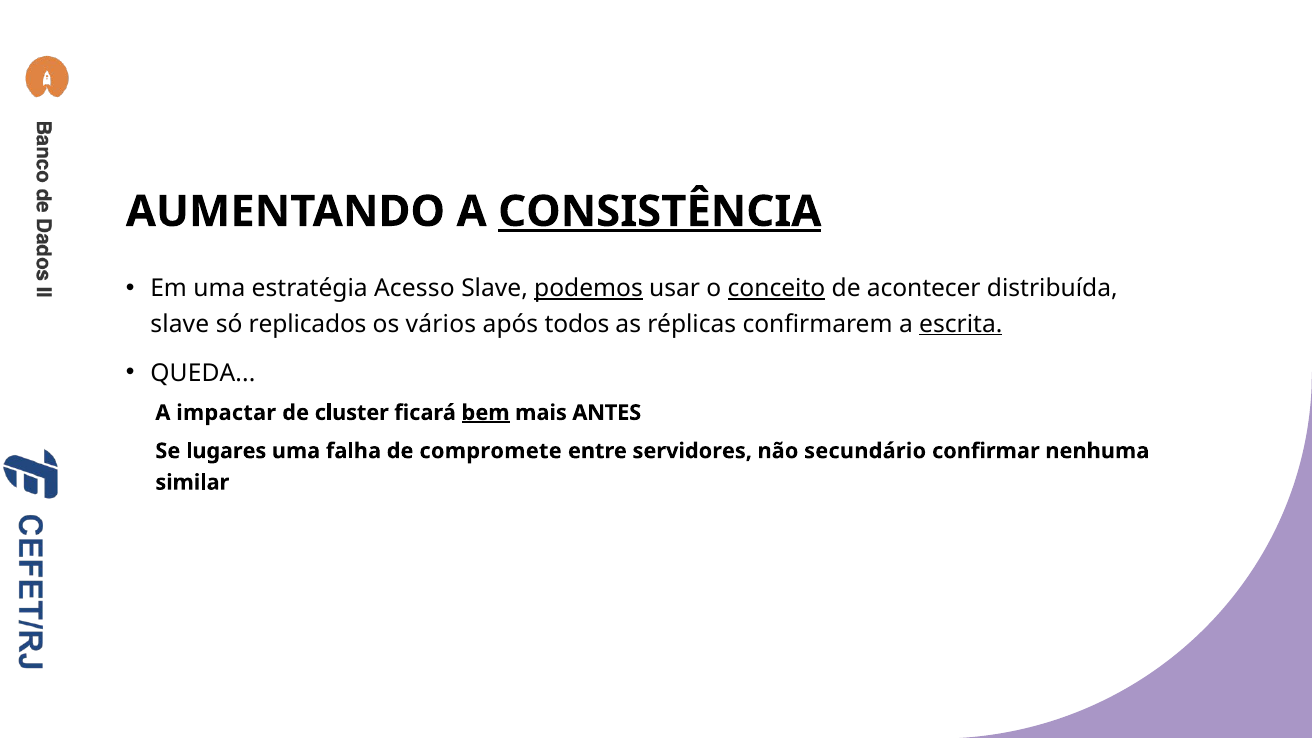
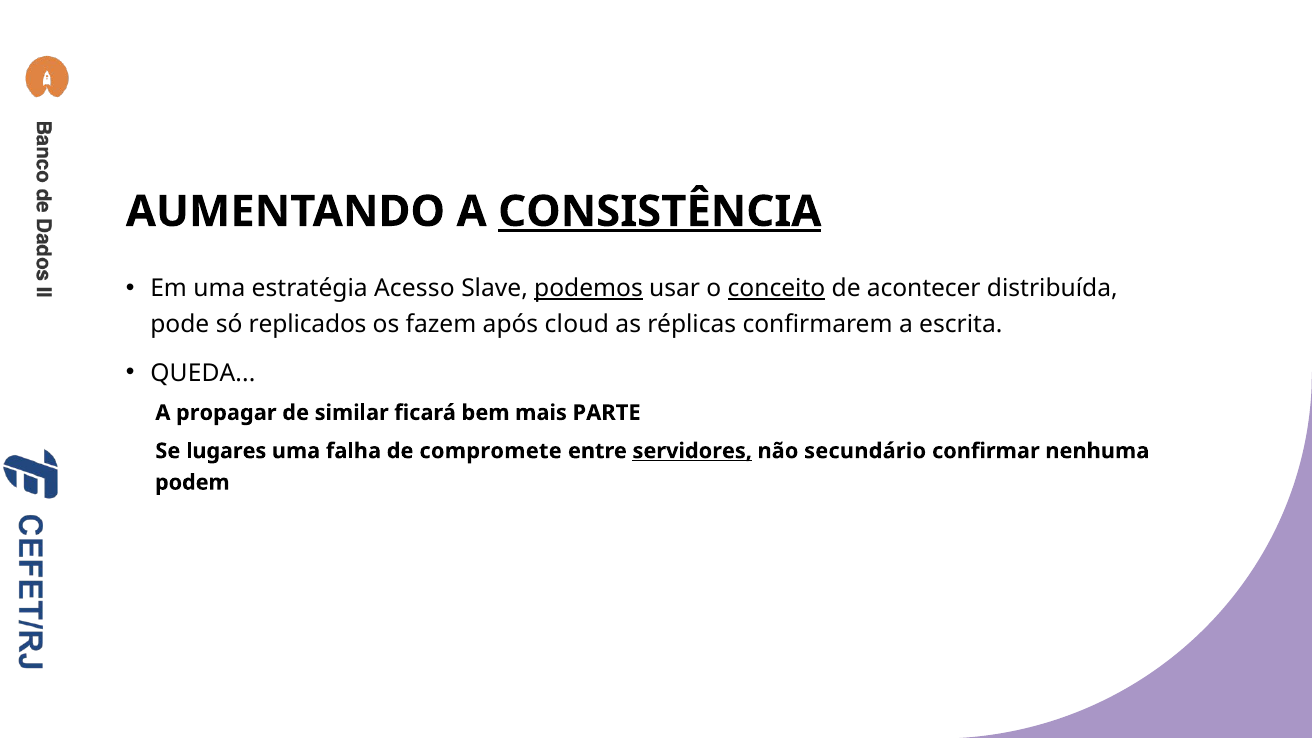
slave: slave -> pode (180, 324)
vários: vários -> fazem (441, 324)
todos: todos -> cloud (577, 324)
escrita underline: present -> none (961, 324)
impactar: impactar -> propagar (226, 413)
cluster: cluster -> similar (352, 413)
bem underline: present -> none (486, 413)
ANTES: ANTES -> PARTE (607, 413)
servidores underline: none -> present (692, 451)
similar: similar -> podem (192, 482)
